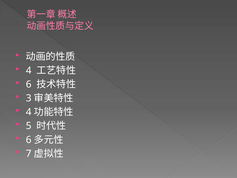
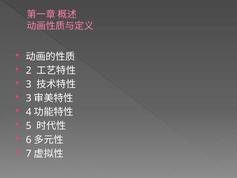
4: 4 -> 2 (29, 70)
6: 6 -> 3 (29, 84)
